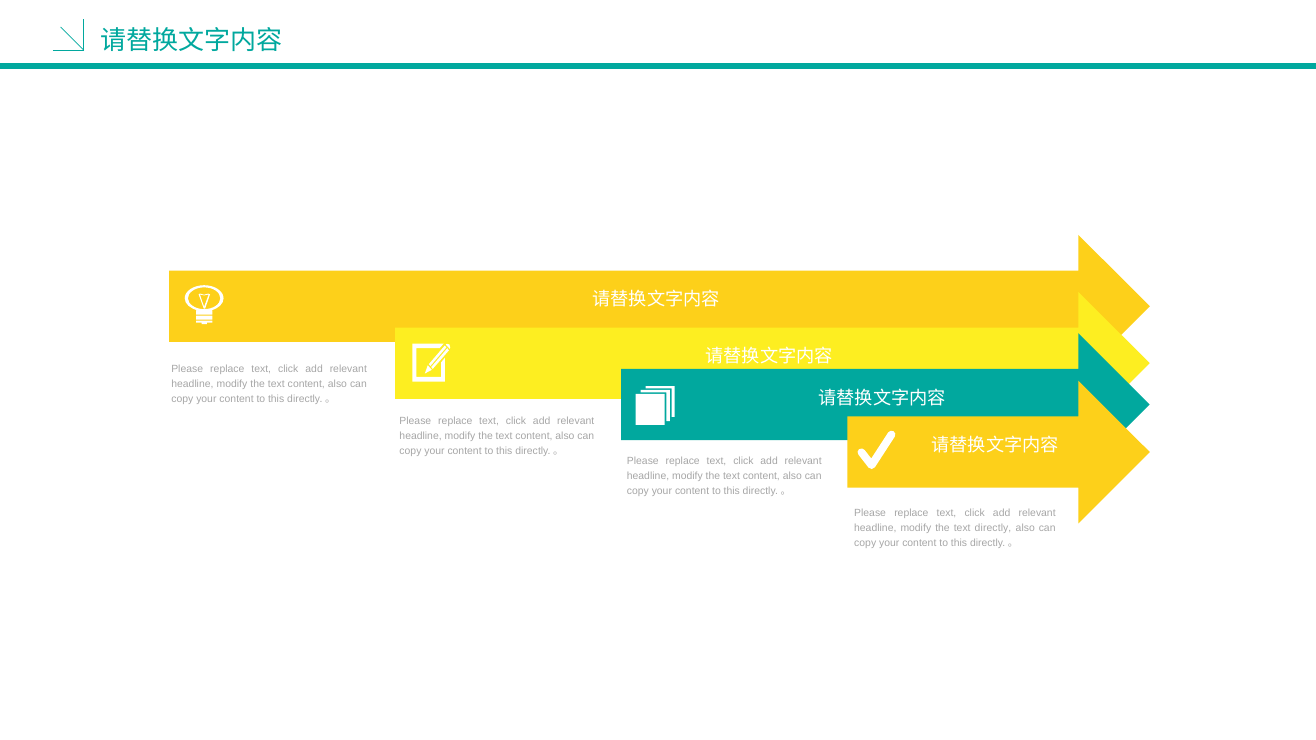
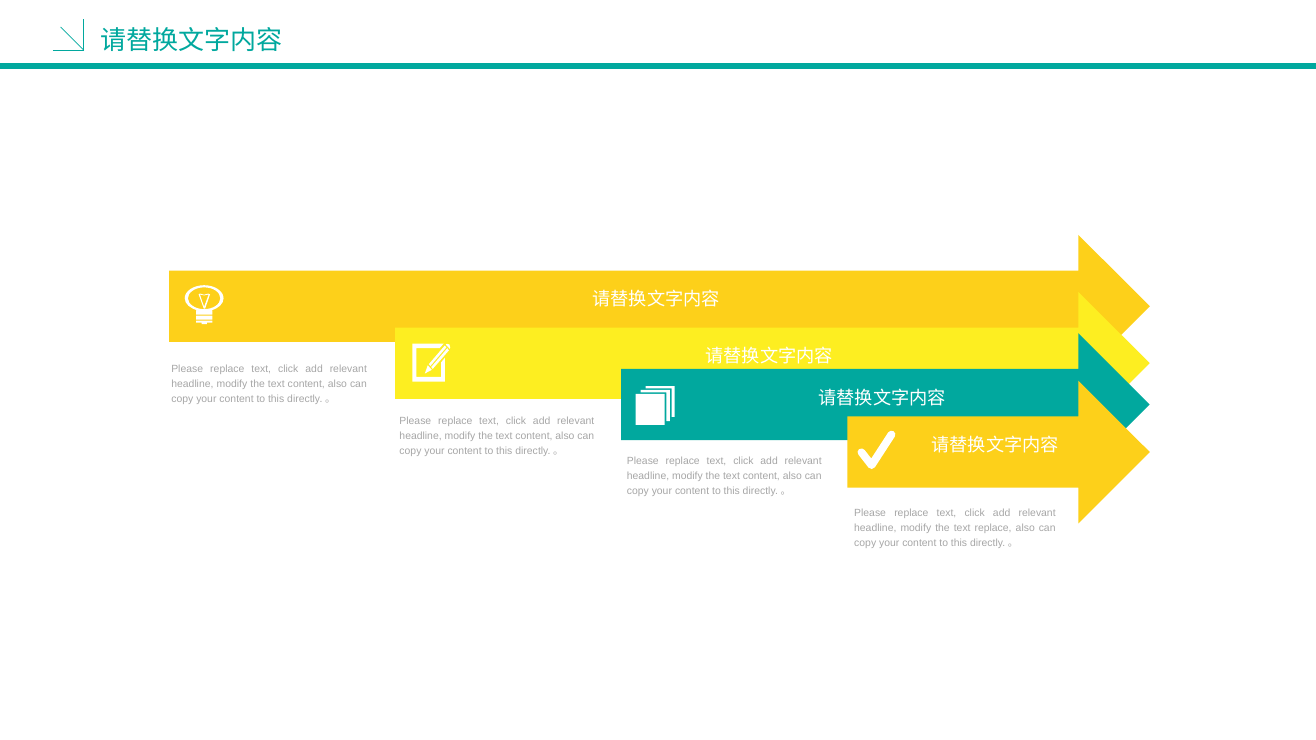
text directly: directly -> replace (993, 528)
